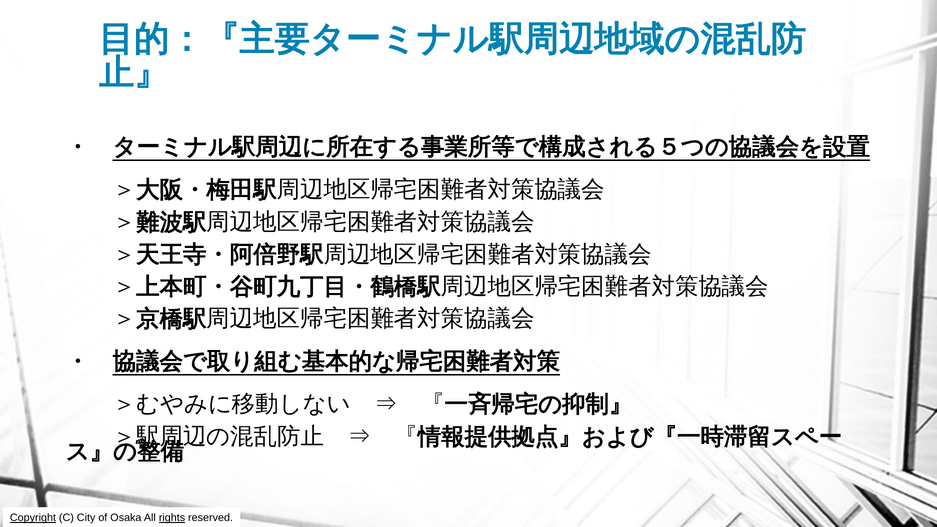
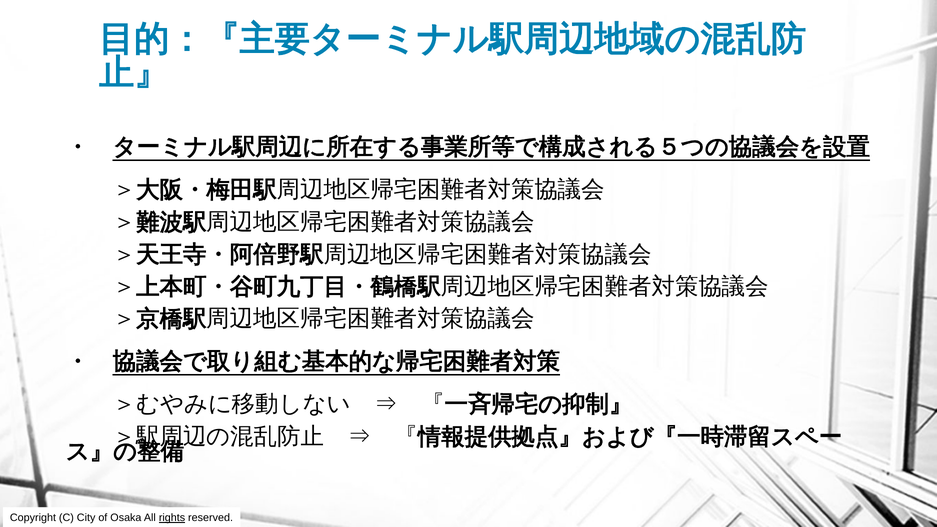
Copyright underline: present -> none (33, 518)
